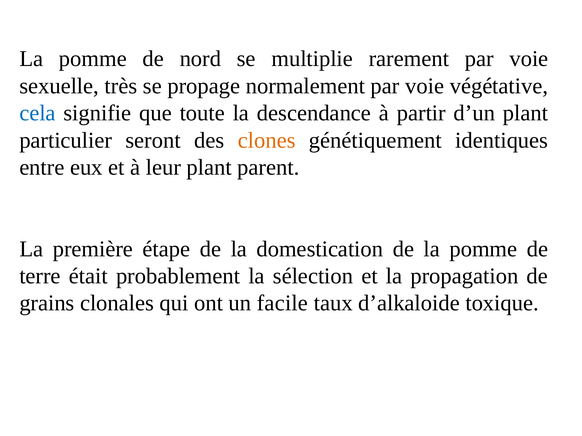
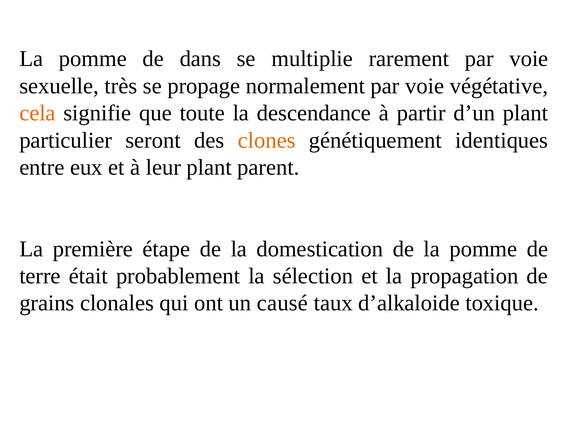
nord: nord -> dans (200, 59)
cela colour: blue -> orange (37, 113)
facile: facile -> causé (282, 304)
